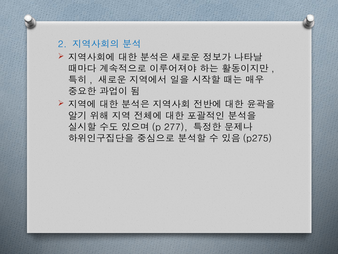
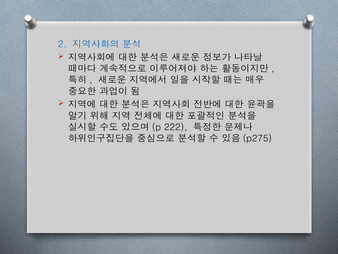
277: 277 -> 222 (176, 127)
